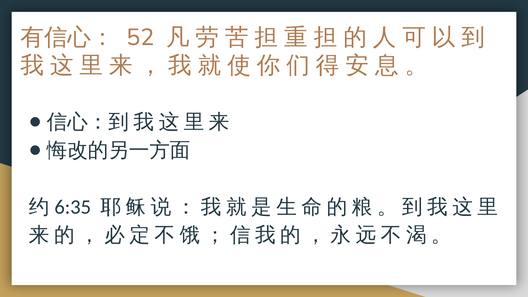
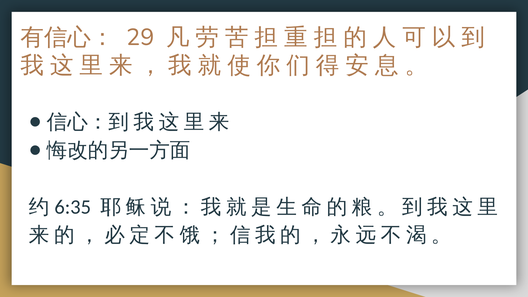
52: 52 -> 29 (140, 37)
